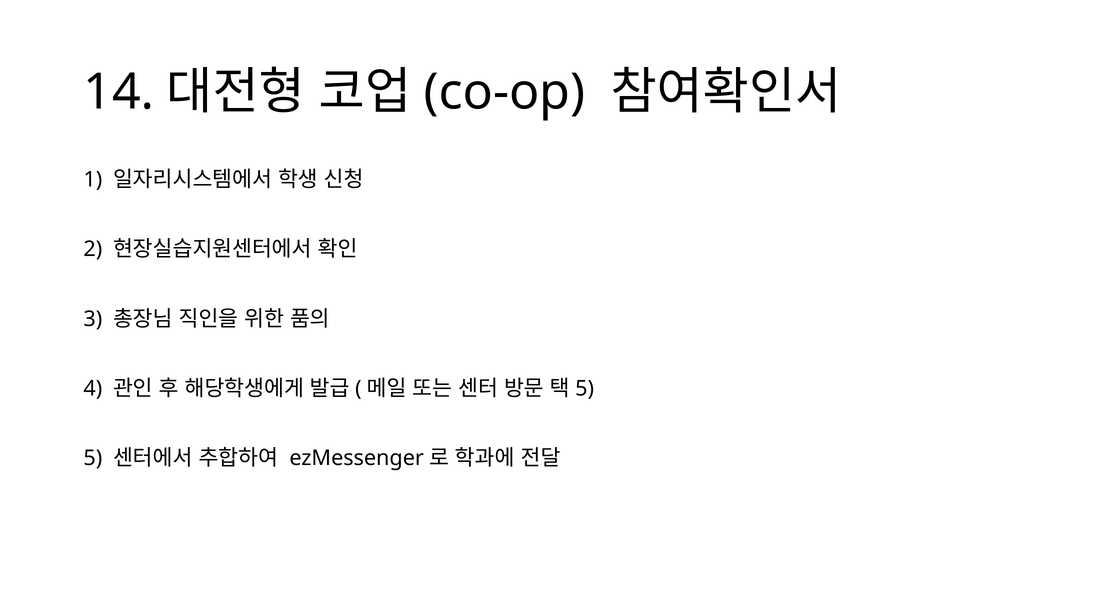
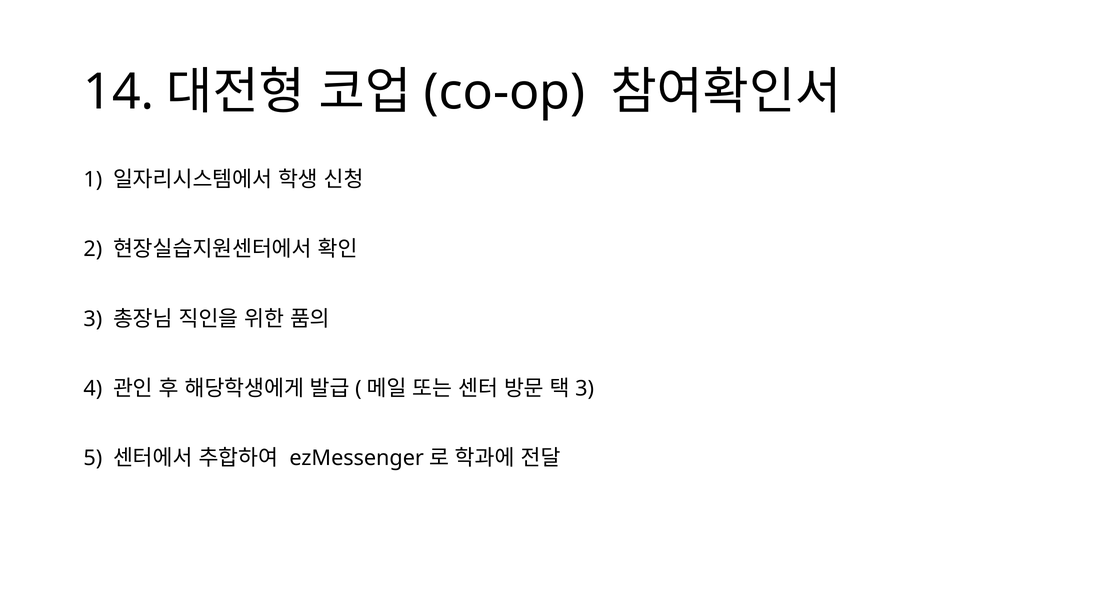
5: 5 -> 3 (585, 388)
